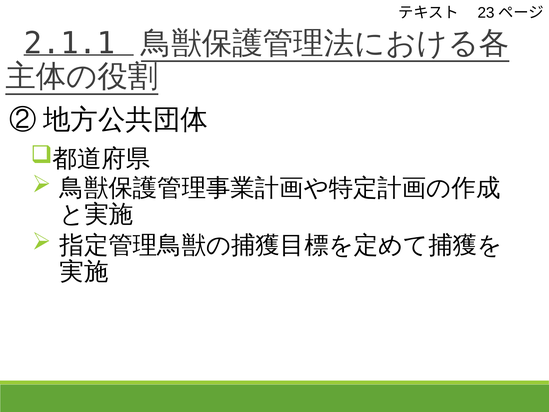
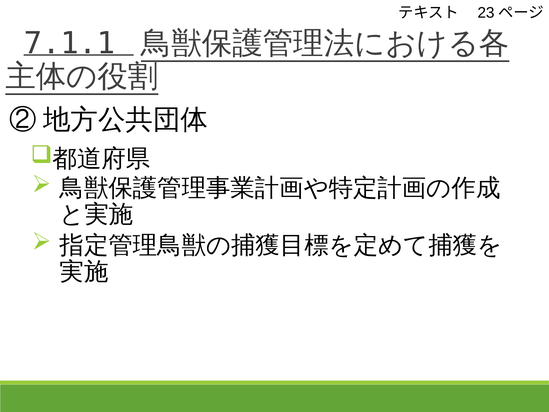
2.1.1: 2.1.1 -> 7.1.1 (70, 43)
